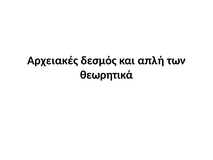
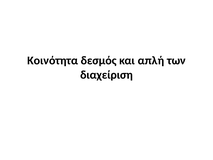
Αρχειακές: Αρχειακές -> Κοινότητα (53, 60)
θεωρητικά: θεωρητικά -> διαχείριση (107, 75)
